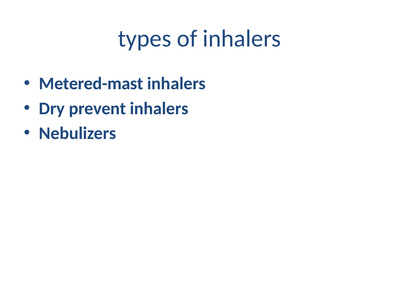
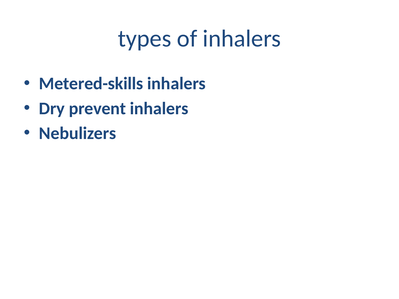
Metered-mast: Metered-mast -> Metered-skills (91, 84)
